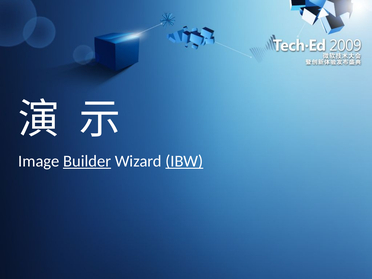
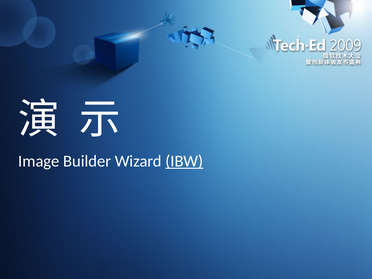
Builder underline: present -> none (87, 161)
